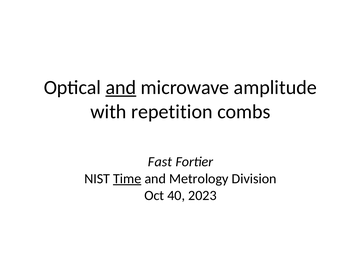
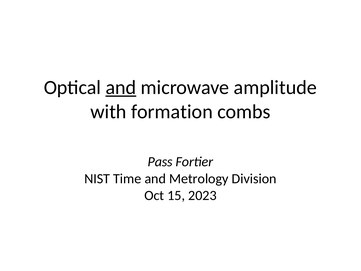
repetition: repetition -> formation (172, 112)
Fast: Fast -> Pass (160, 162)
Time underline: present -> none (127, 179)
40: 40 -> 15 (176, 195)
